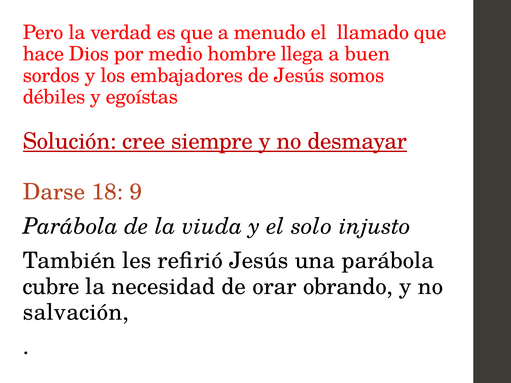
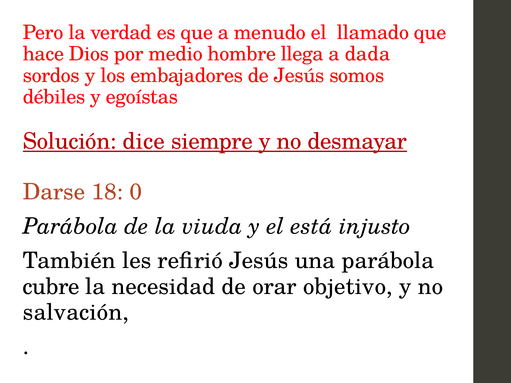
buen: buen -> dada (367, 54)
cree: cree -> dice (144, 141)
9: 9 -> 0 (136, 192)
solo: solo -> está (312, 226)
obrando: obrando -> objetivo (348, 287)
